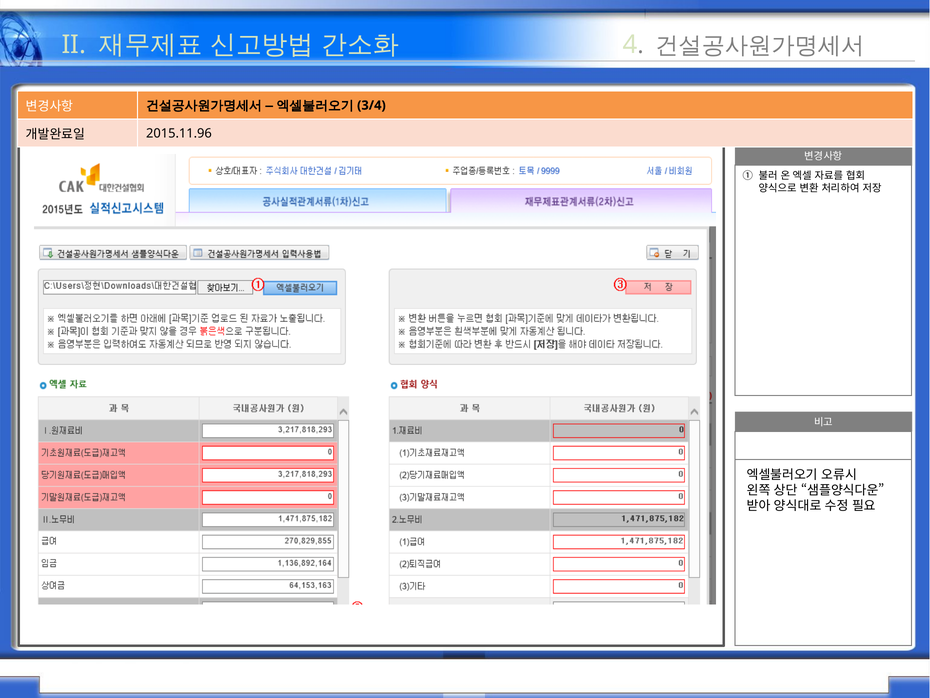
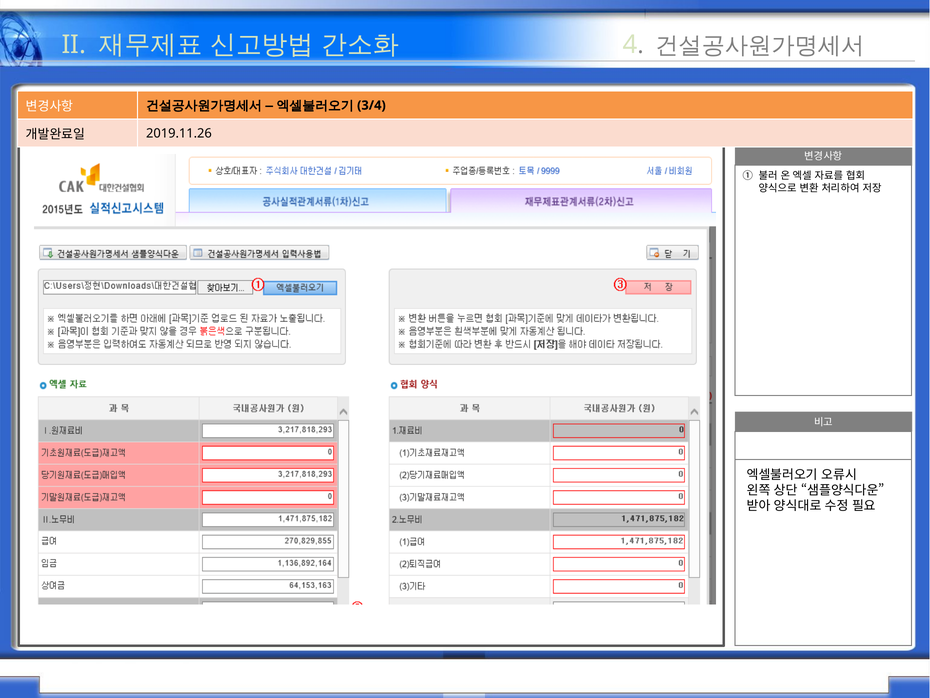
2015.11.96: 2015.11.96 -> 2019.11.26 (179, 133)
